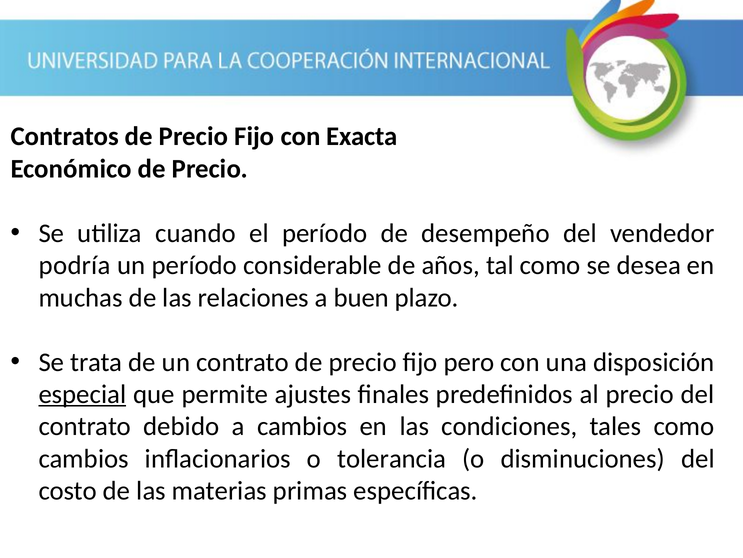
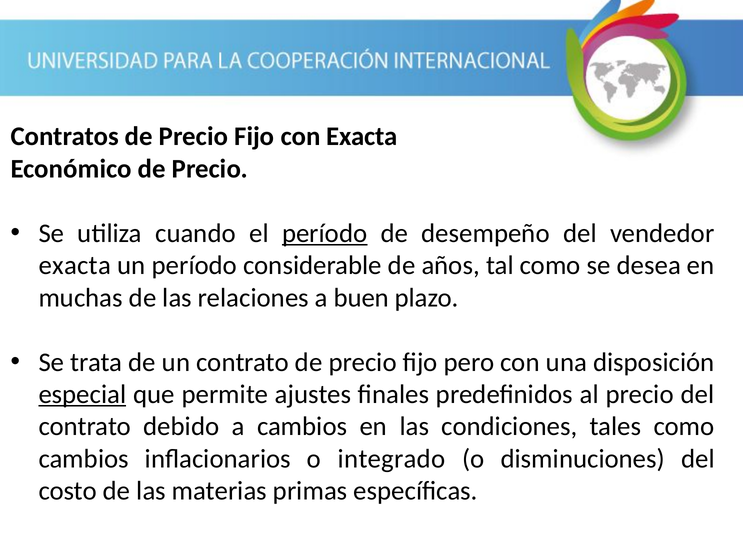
período underline: none -> present (325, 233)
podría: podría -> exacta (75, 265)
tolerancia: tolerancia -> integrado (392, 458)
